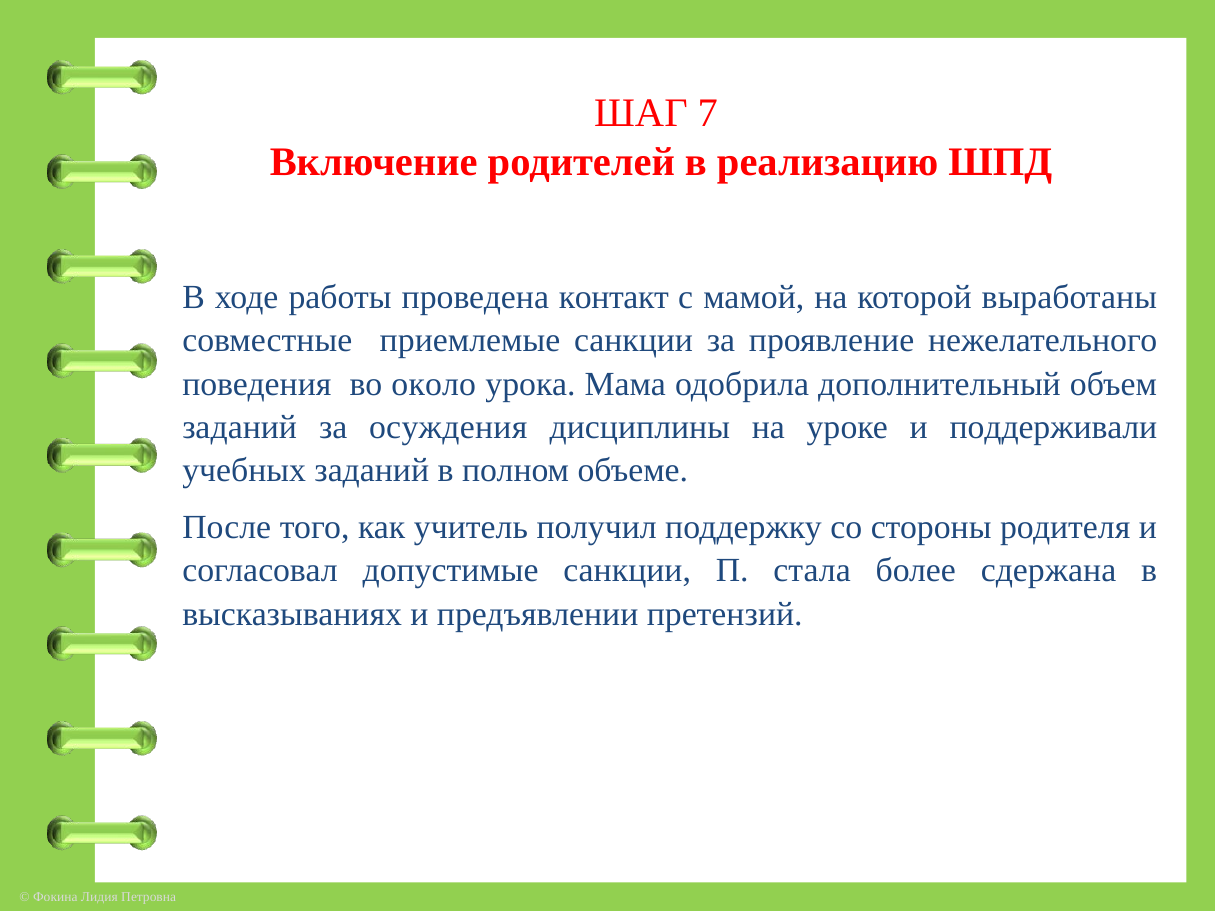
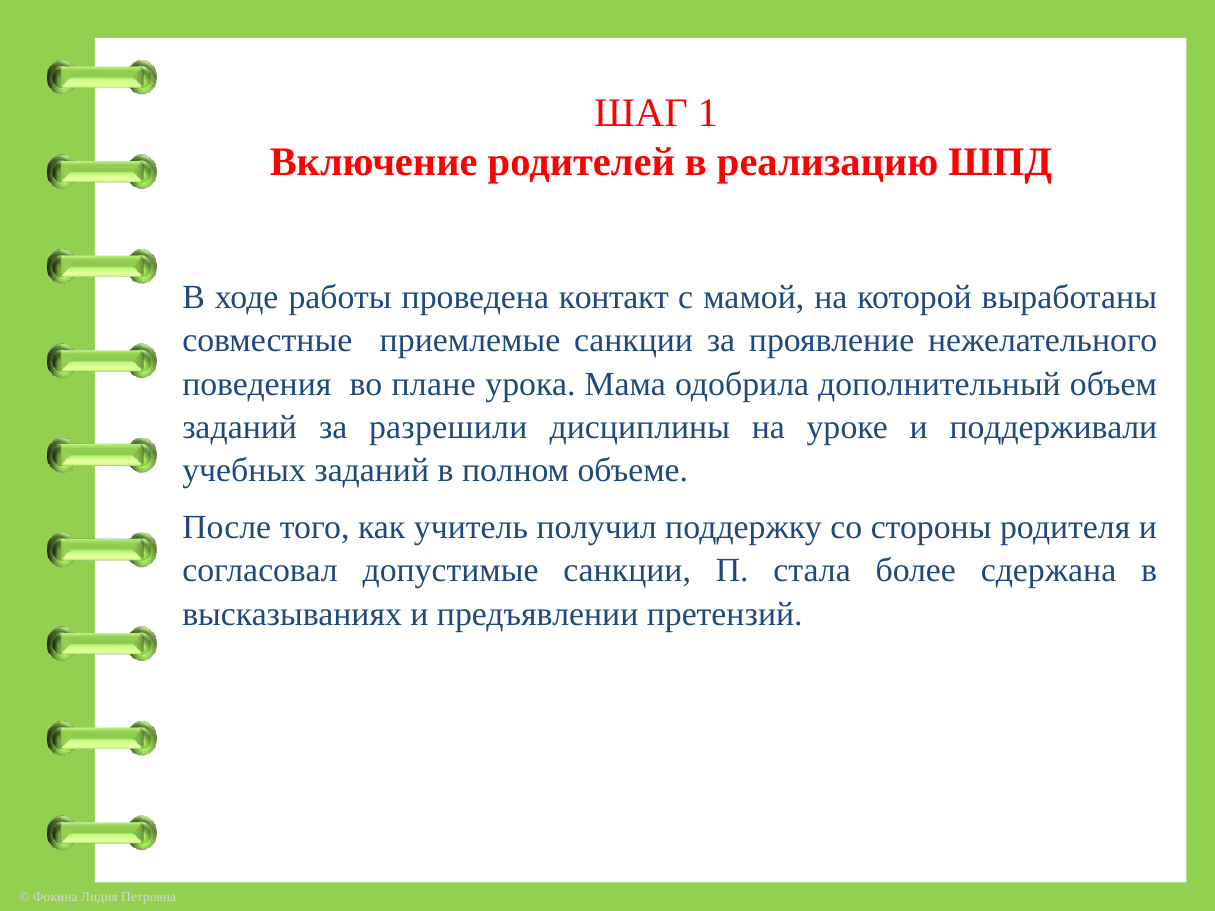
7: 7 -> 1 (708, 114)
около: около -> плане (434, 384)
осуждения: осуждения -> разрешили (448, 427)
